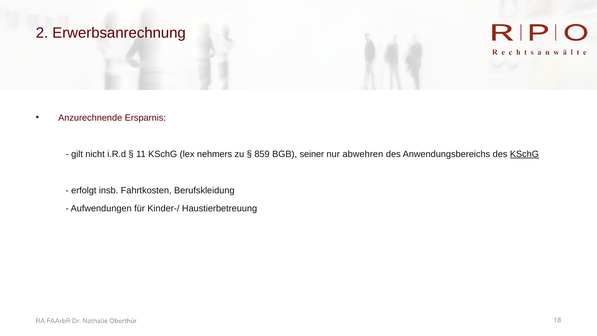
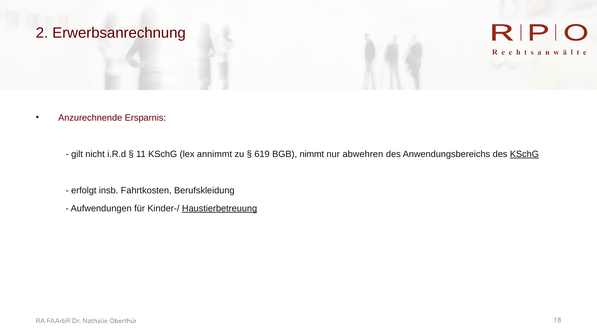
nehmers: nehmers -> annimmt (215, 154)
859: 859 -> 619 (262, 154)
seiner: seiner -> nimmt (312, 154)
Haustierbetreuung underline: none -> present (220, 208)
